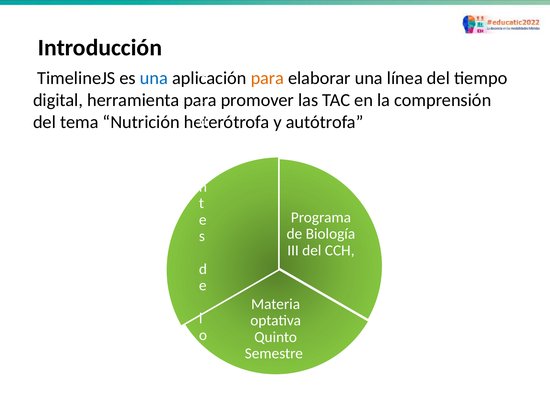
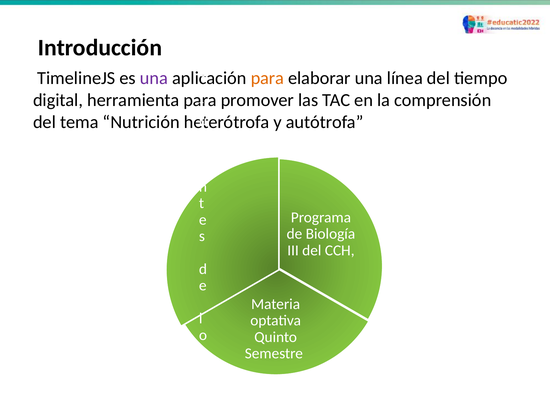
una colour: blue -> purple (154, 78)
